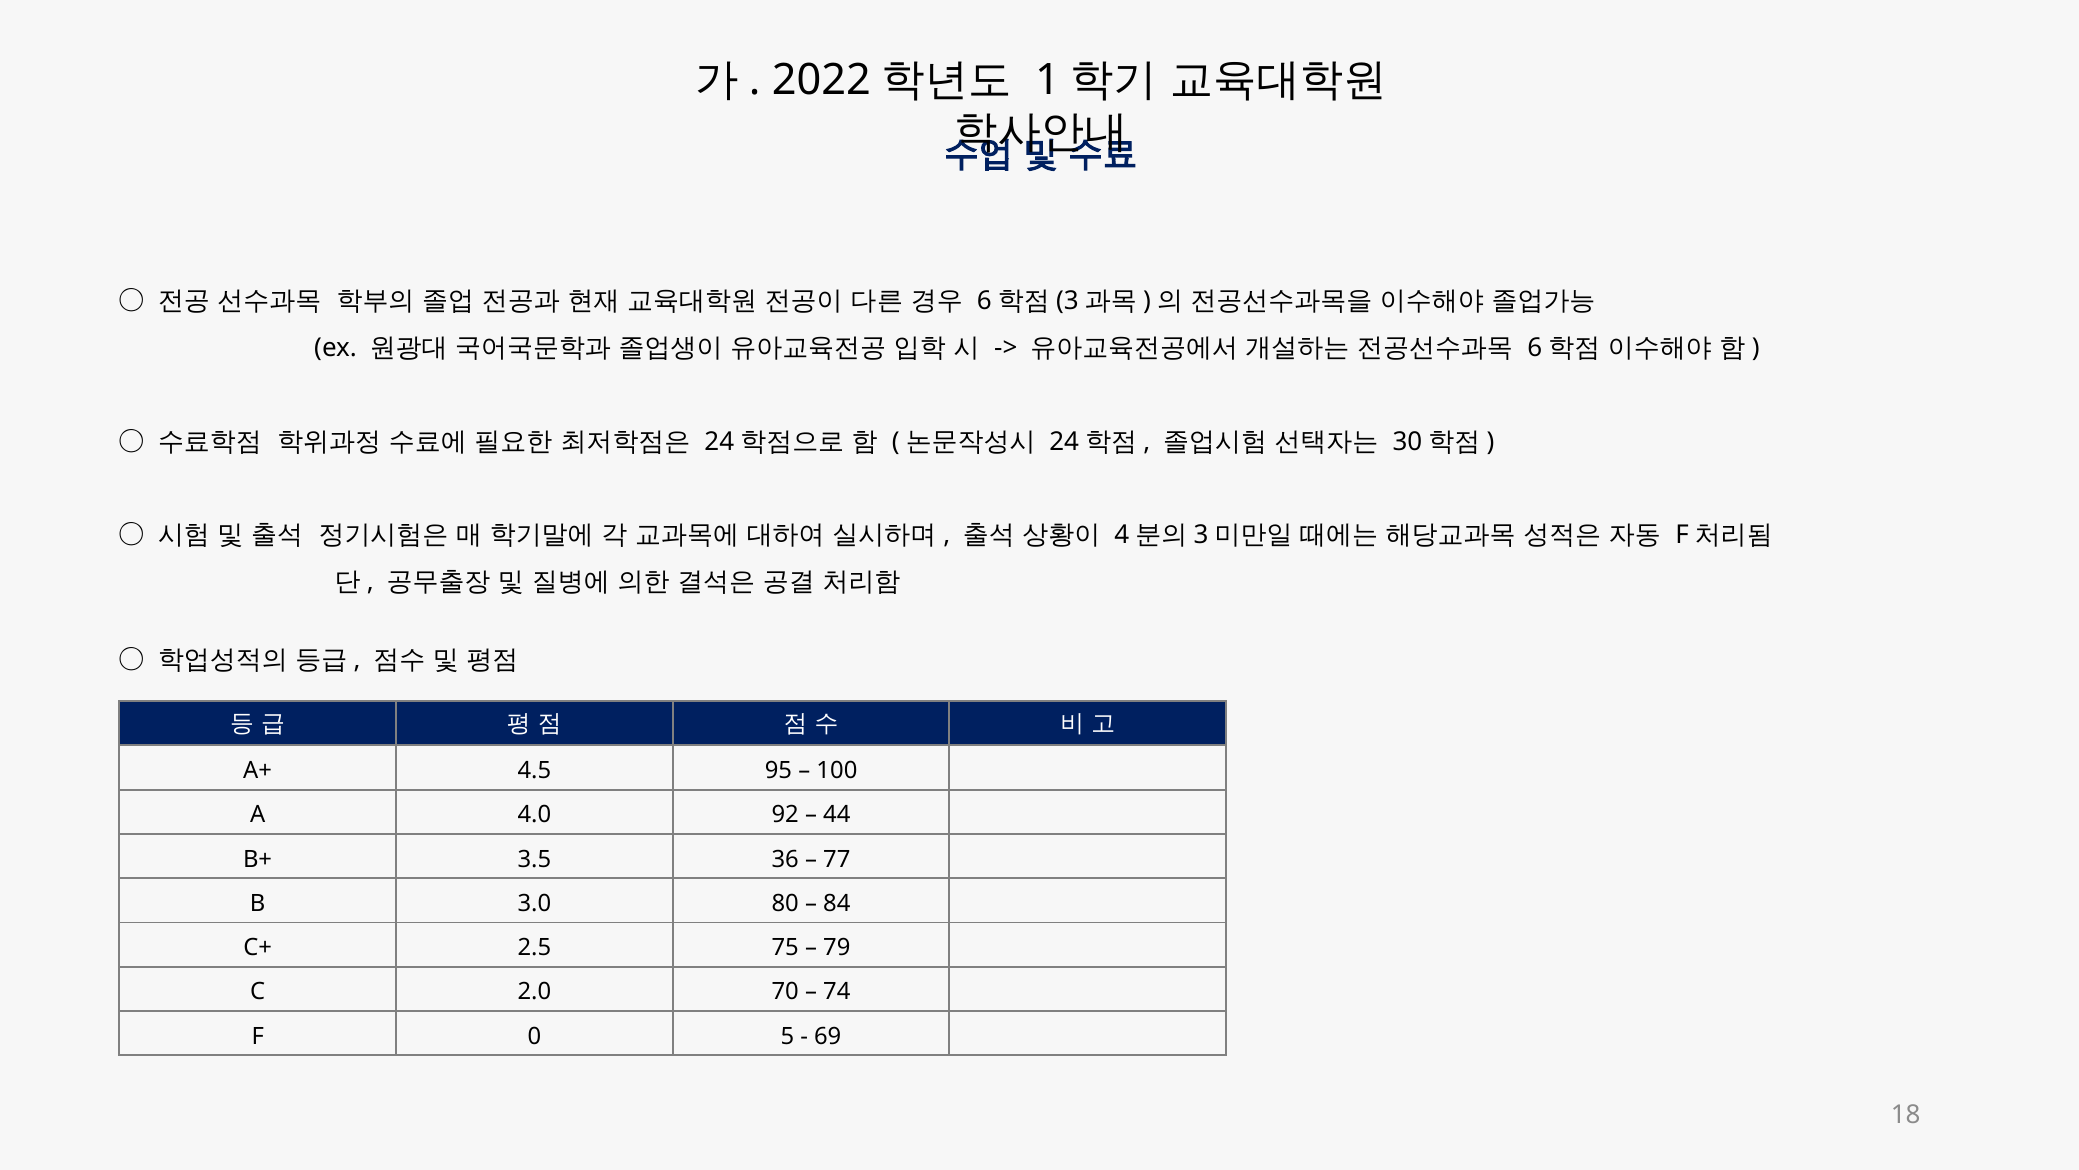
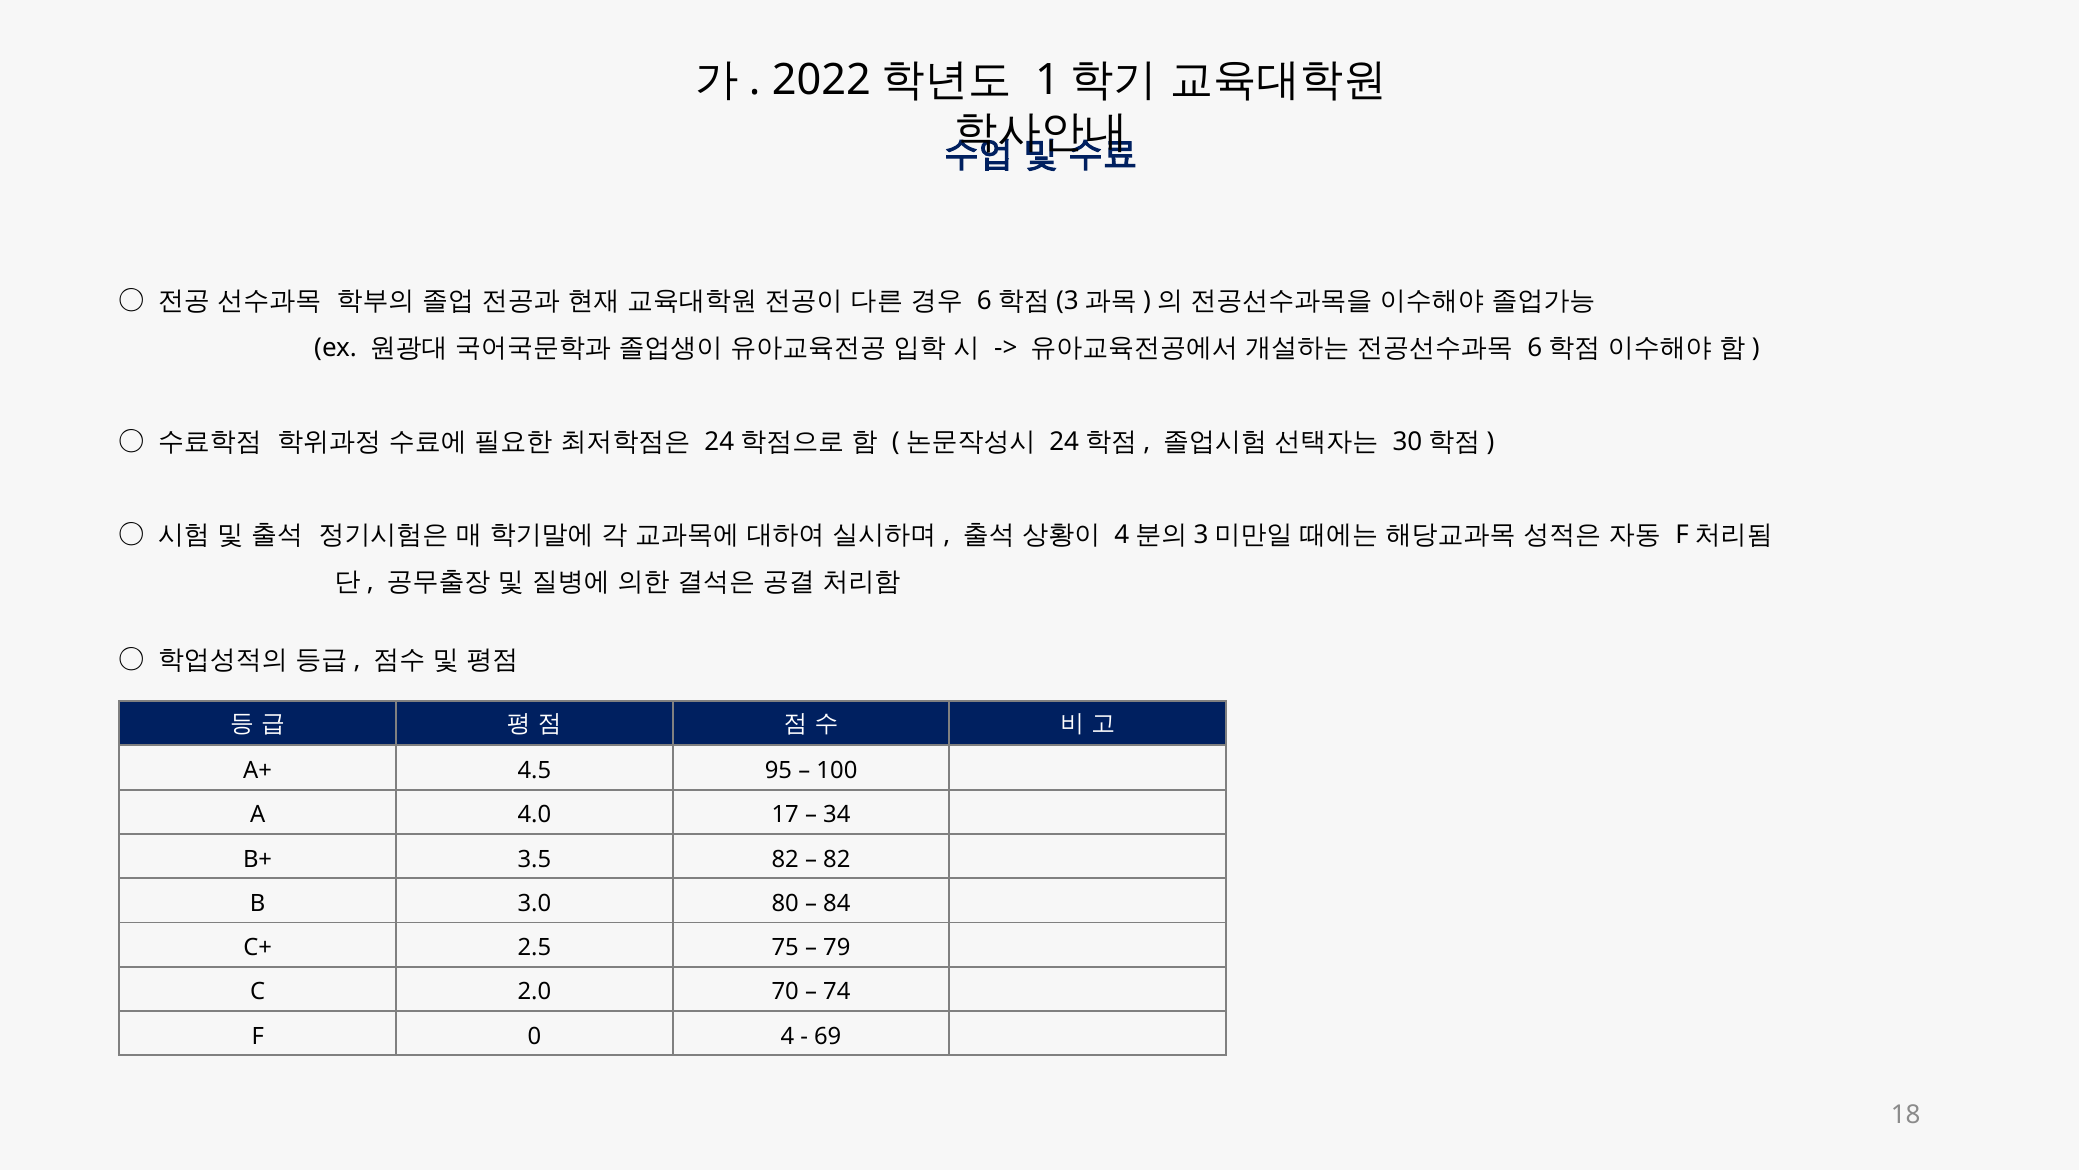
92: 92 -> 17 (785, 815)
44: 44 -> 34 (837, 815)
3.5 36: 36 -> 82 (785, 859)
77: 77 -> 82 (837, 859)
5: 5 -> 4 (787, 1036)
